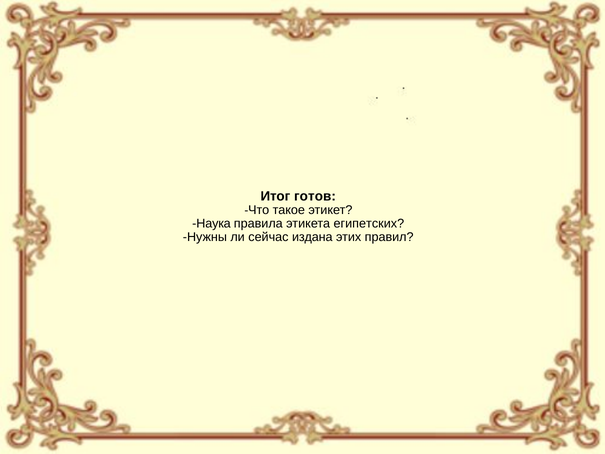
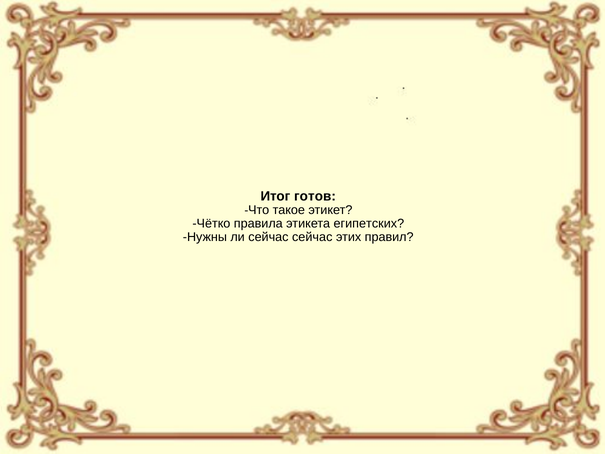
Наука: Наука -> Чётко (211, 224)
сейчас издана: издана -> сейчас (312, 237)
